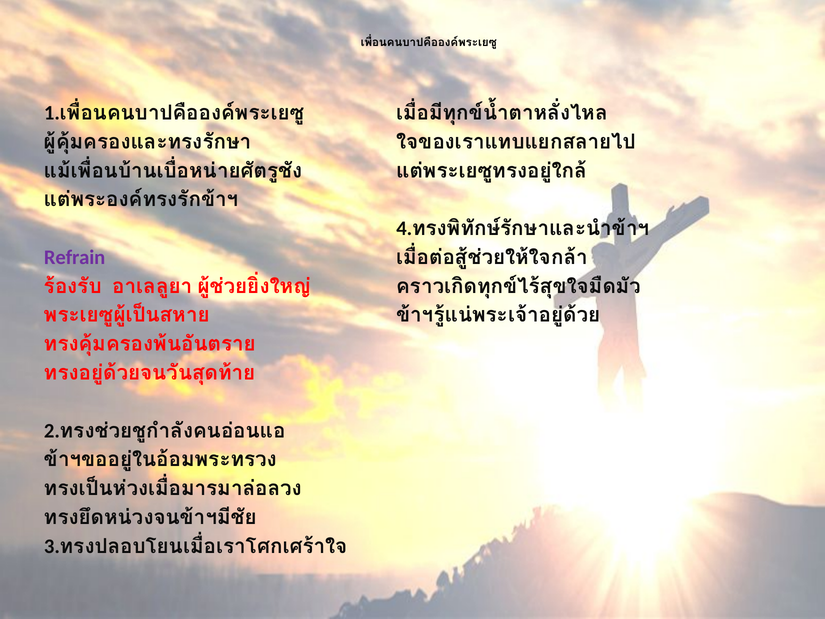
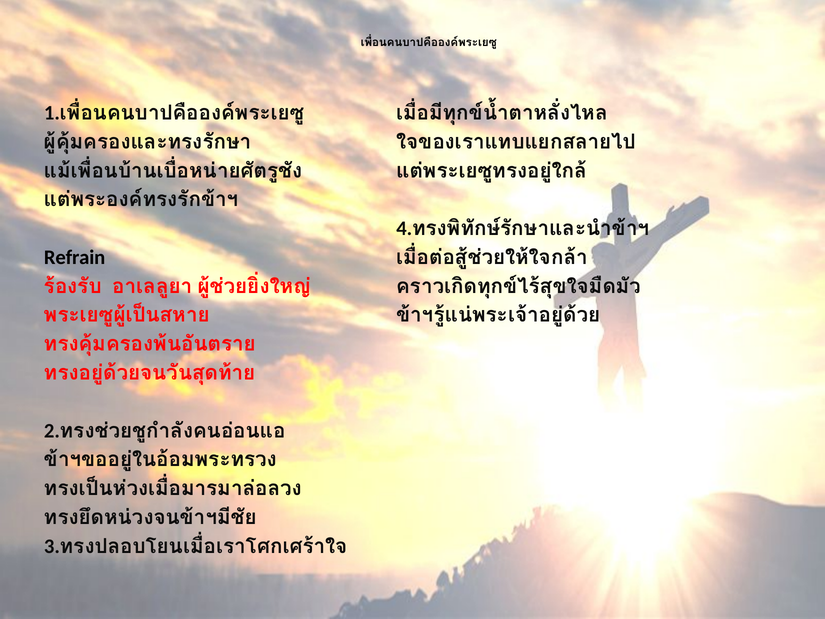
Refrain colour: purple -> black (75, 257)
